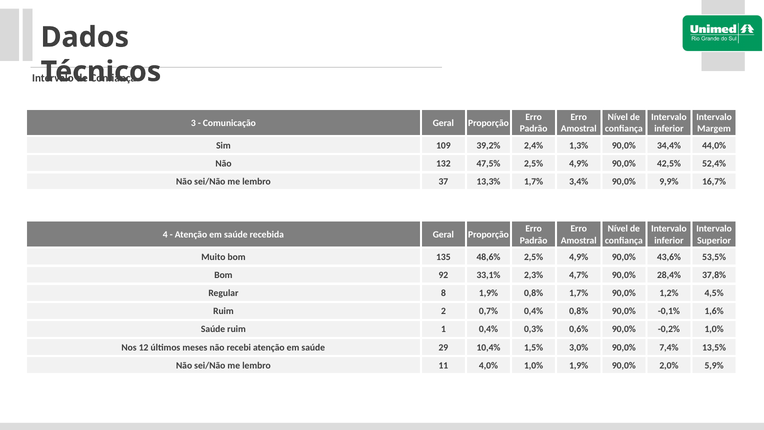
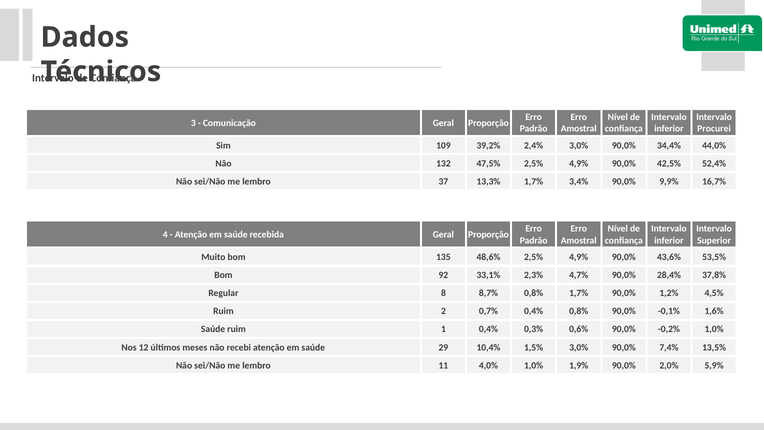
Margem: Margem -> Procurei (714, 129)
2,4% 1,3%: 1,3% -> 3,0% (579, 145)
8 1,9%: 1,9% -> 8,7% (489, 293)
